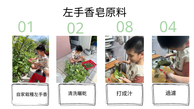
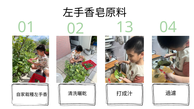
08: 08 -> 13 (125, 27)
